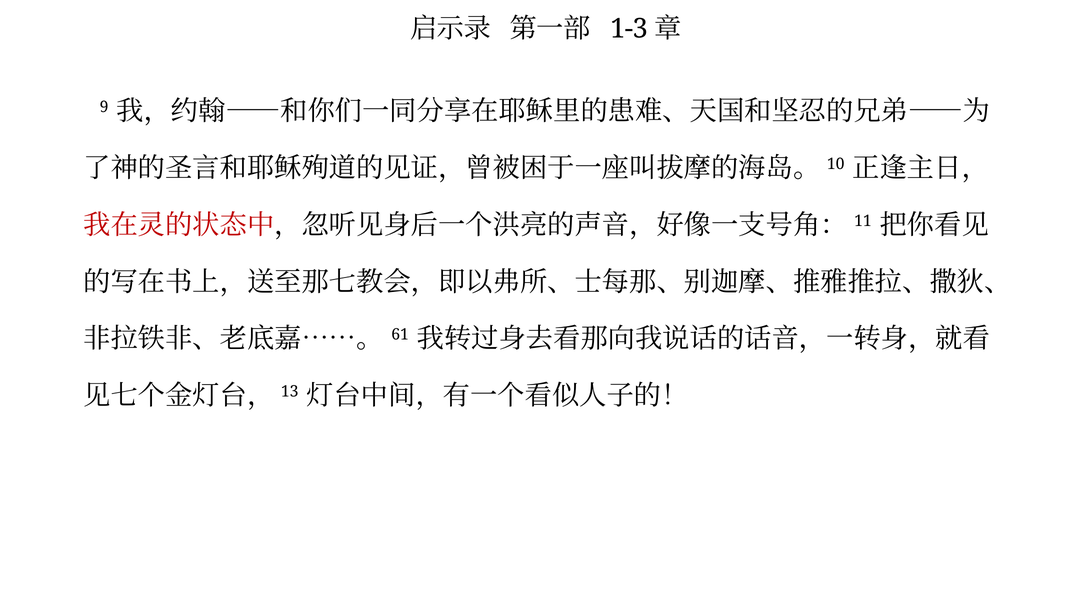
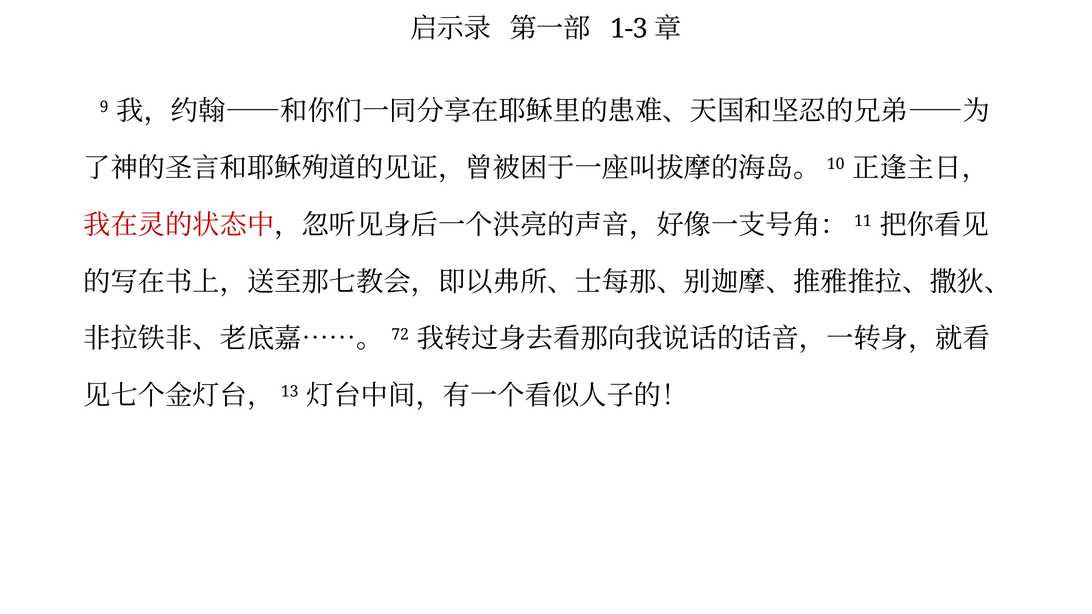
61: 61 -> 72 (400, 335)
